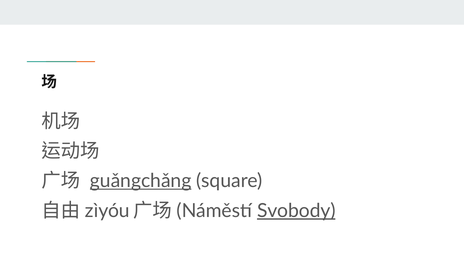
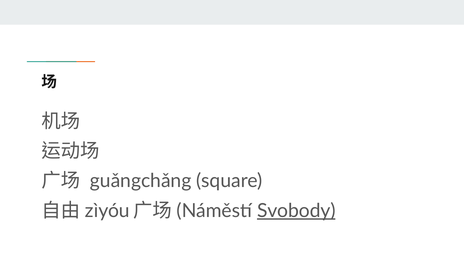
guǎngchǎng underline: present -> none (141, 181)
